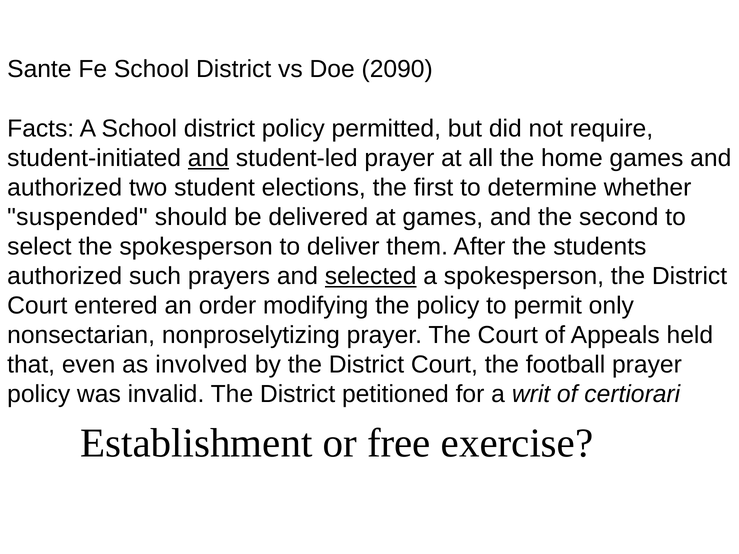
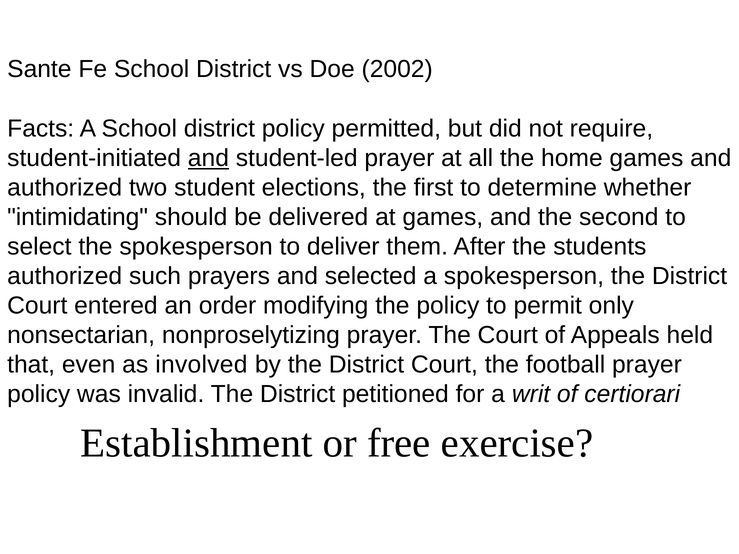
2090: 2090 -> 2002 (397, 69)
suspended: suspended -> intimidating (78, 217)
selected underline: present -> none (371, 276)
